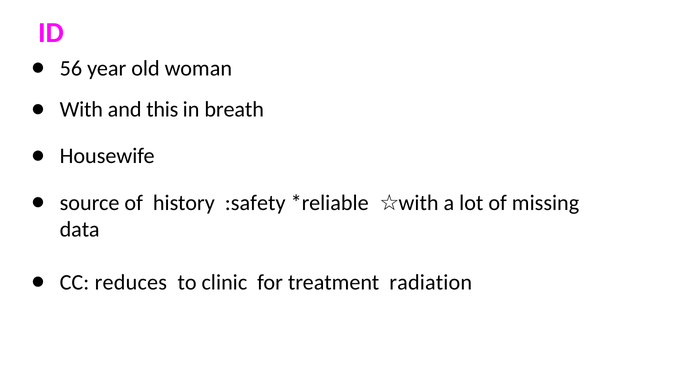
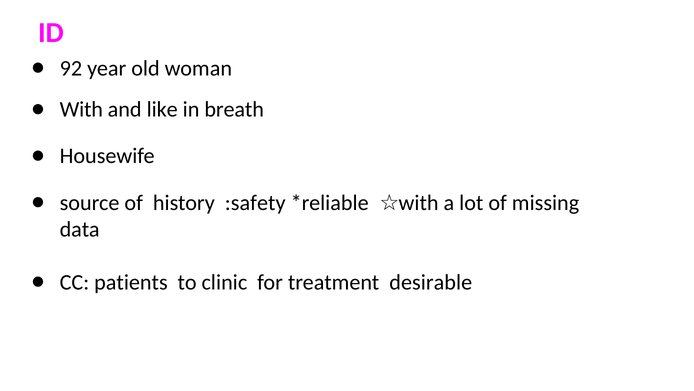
56: 56 -> 92 (71, 68)
this: this -> like (162, 109)
reduces: reduces -> patients (131, 282)
radiation: radiation -> desirable (431, 282)
